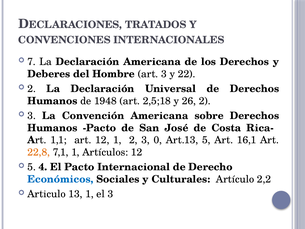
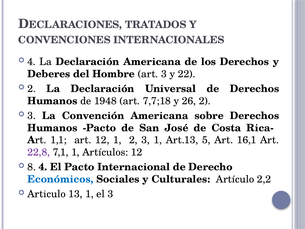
7: 7 -> 4 (32, 62)
2,5;18: 2,5;18 -> 7,7;18 (157, 101)
3 0: 0 -> 1 (158, 140)
22,8 colour: orange -> purple (39, 152)
5: 5 -> 8 (32, 167)
